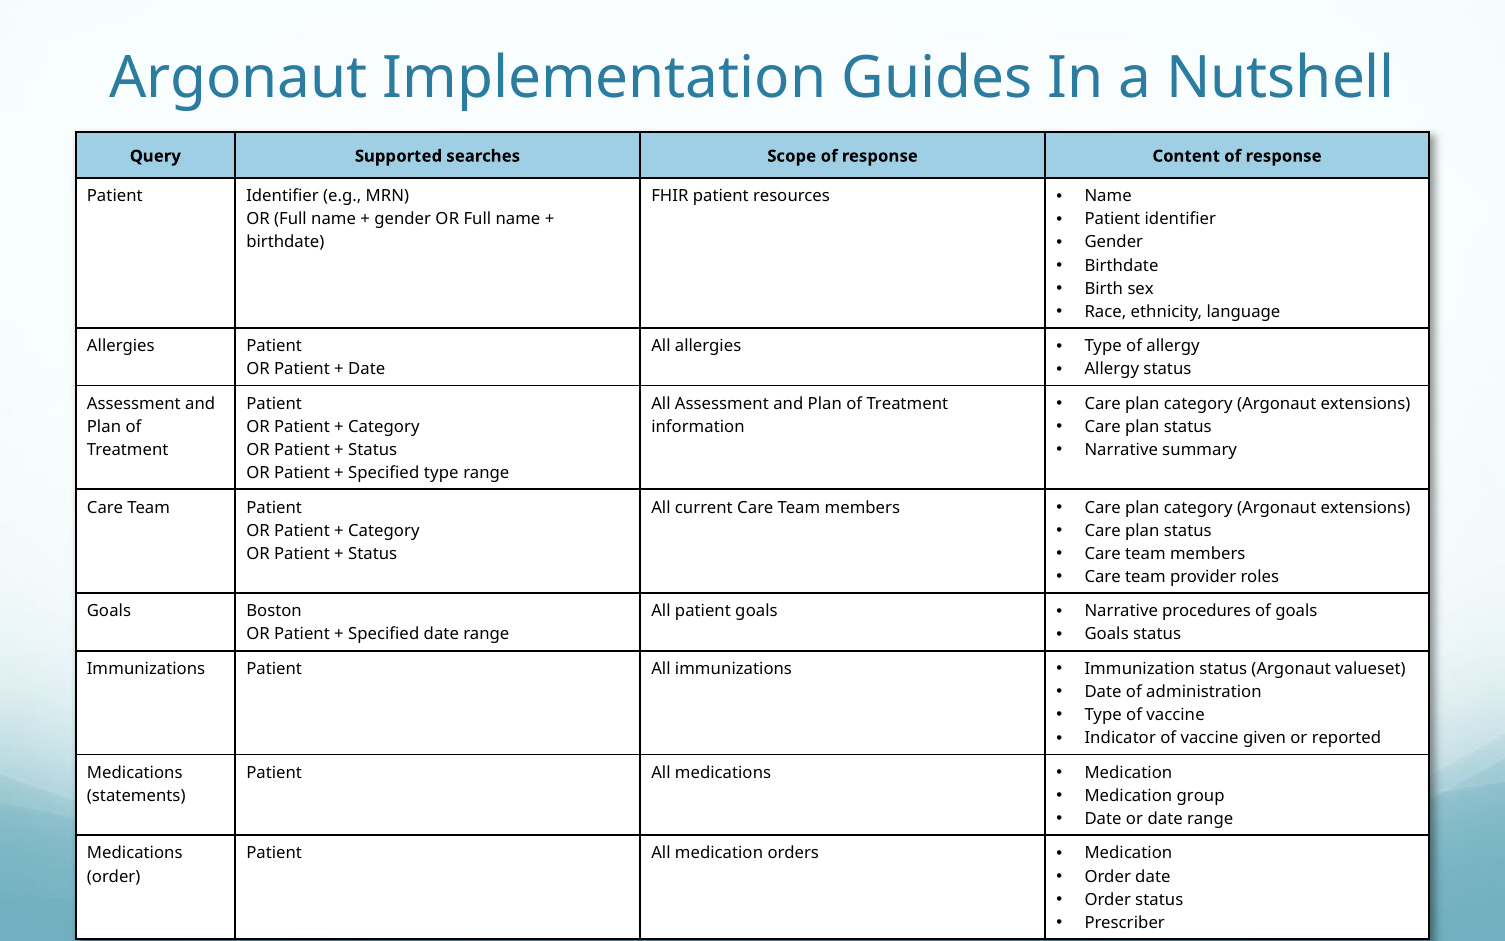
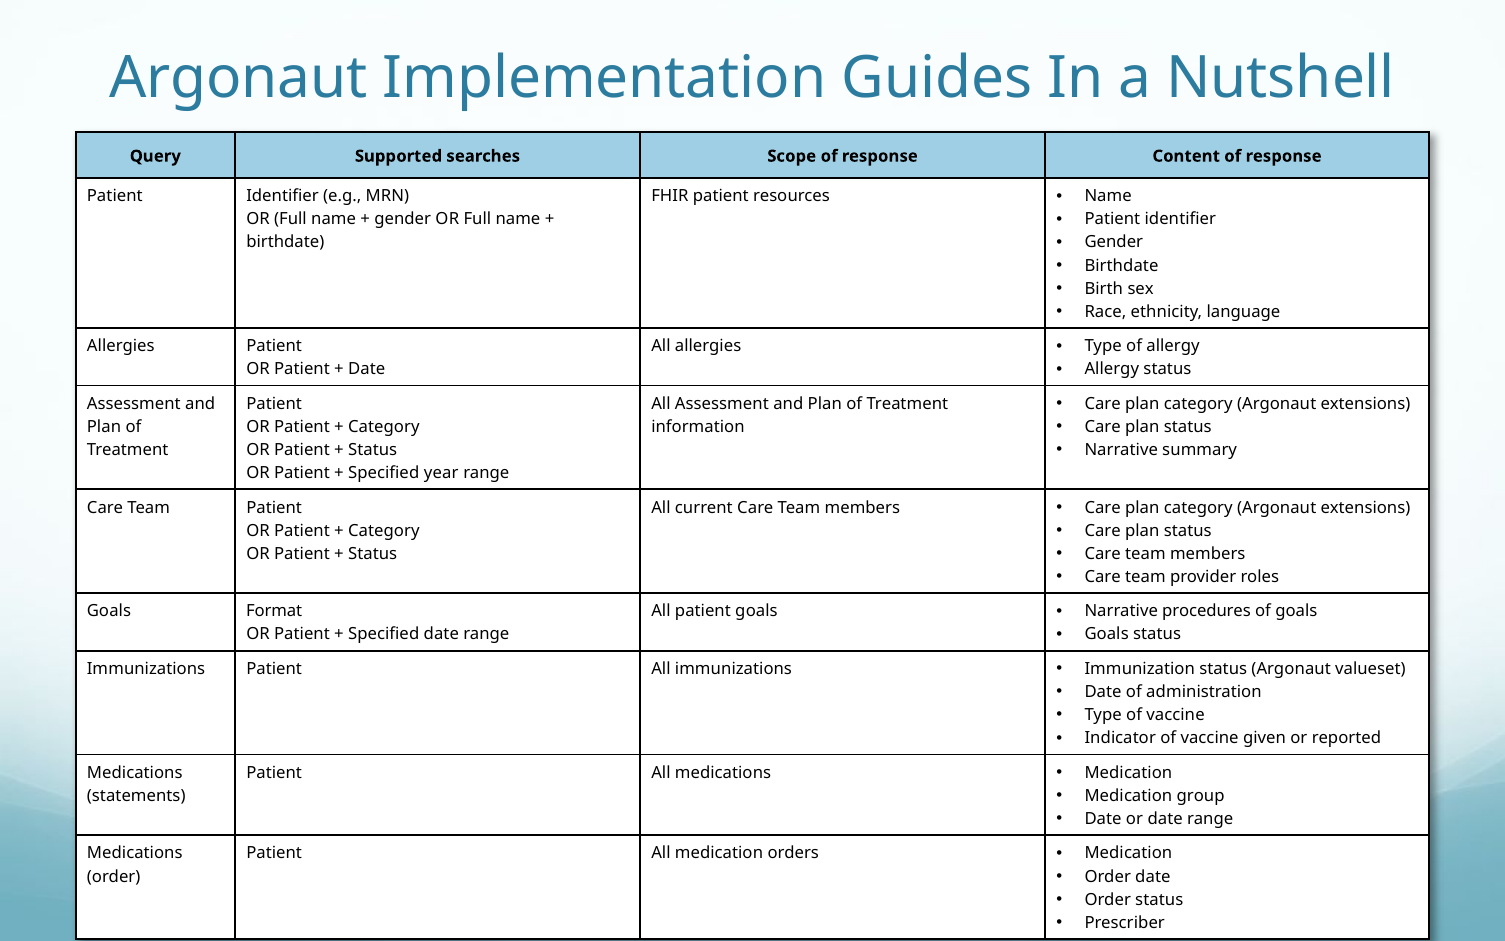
Specified type: type -> year (441, 473)
Boston: Boston -> Format (274, 611)
